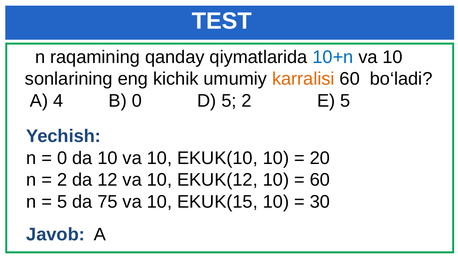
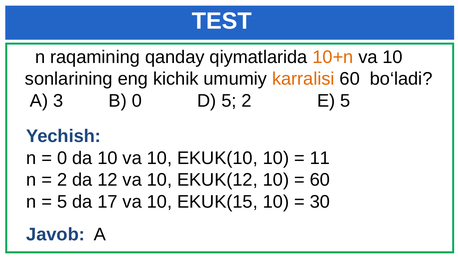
10+n colour: blue -> orange (333, 57)
4: 4 -> 3 (58, 101)
20: 20 -> 11 (320, 158)
75: 75 -> 17 (108, 201)
